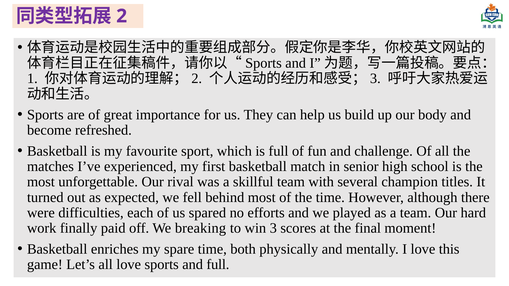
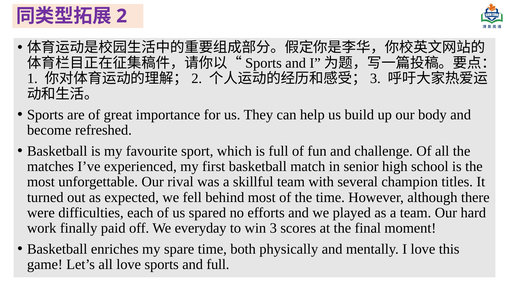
breaking: breaking -> everyday (201, 229)
